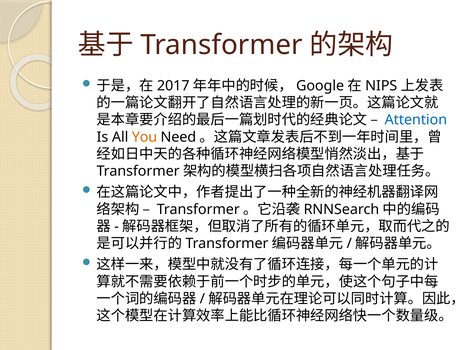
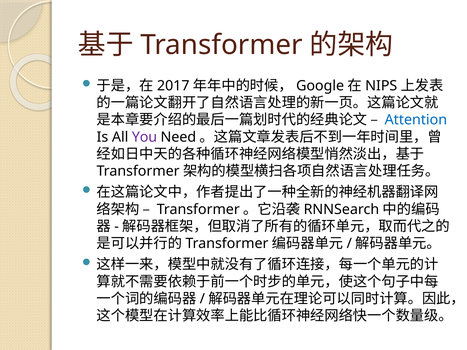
You colour: orange -> purple (145, 137)
